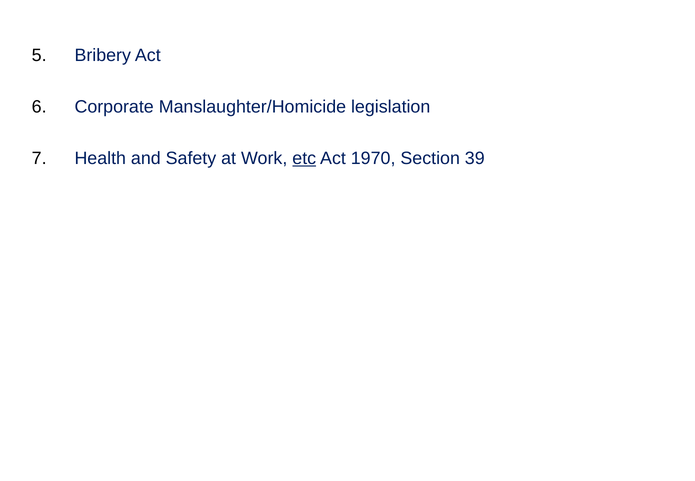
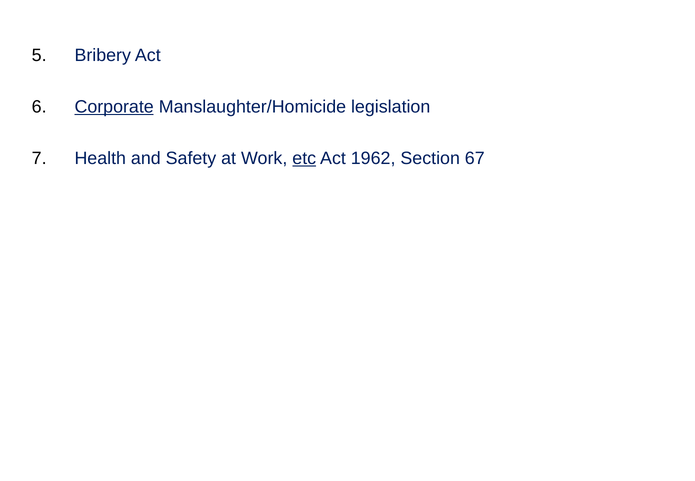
Corporate underline: none -> present (114, 107)
1970: 1970 -> 1962 (373, 159)
39: 39 -> 67 (475, 159)
